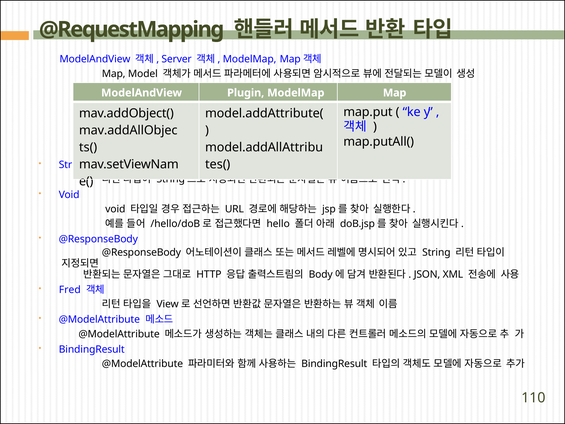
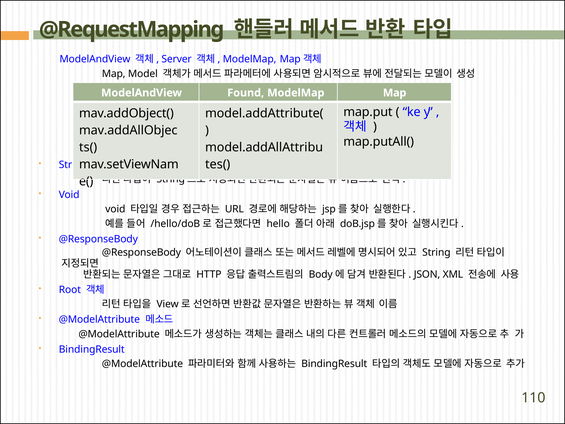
Plugin: Plugin -> Found (246, 93)
Fred: Fred -> Root (70, 289)
